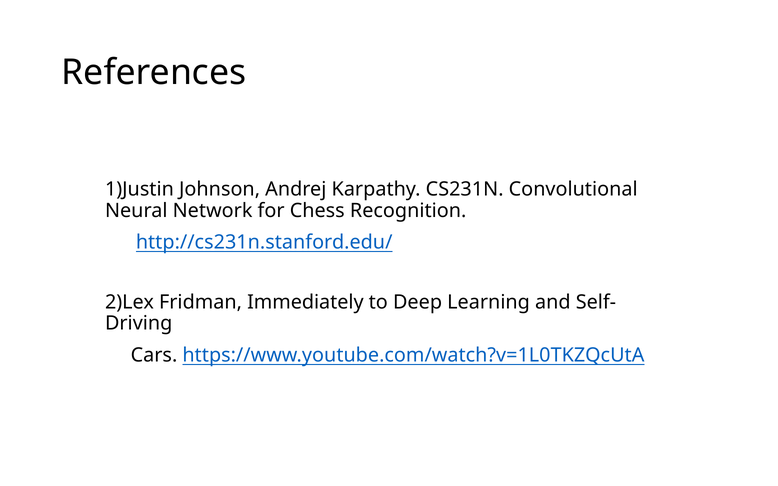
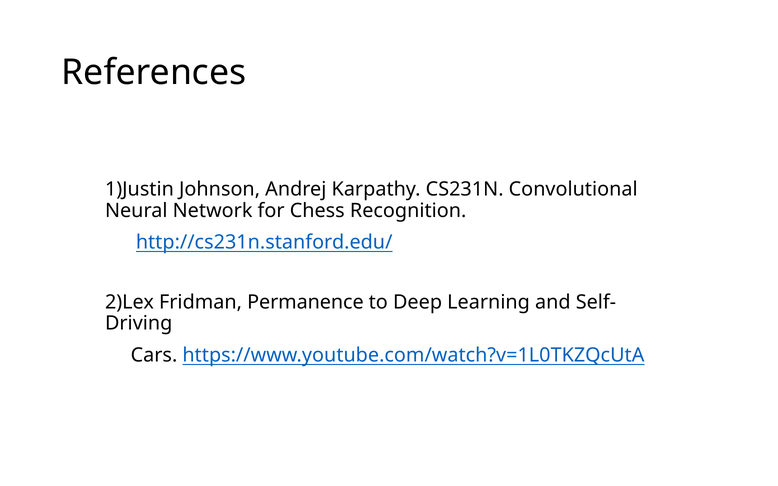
Immediately: Immediately -> Permanence (305, 302)
